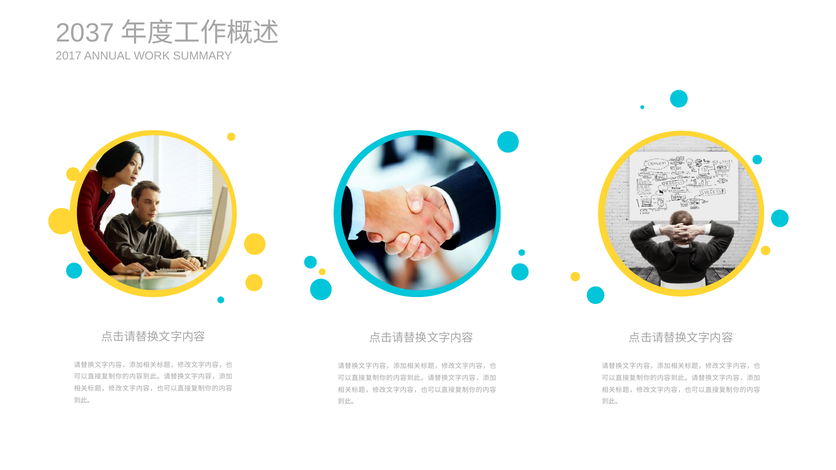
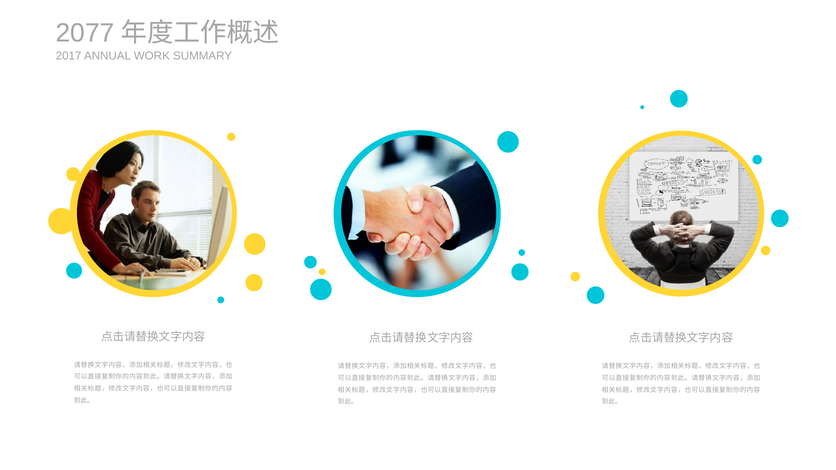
2037: 2037 -> 2077 (85, 33)
